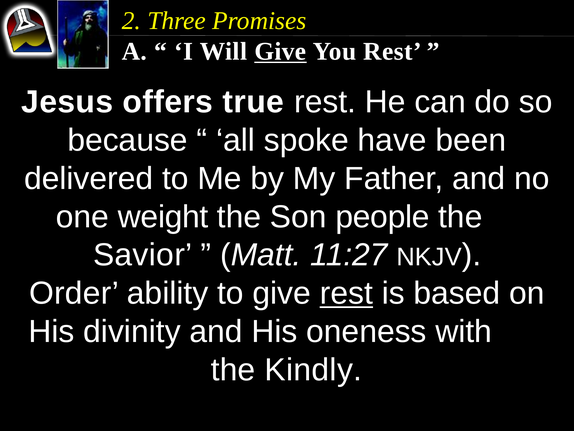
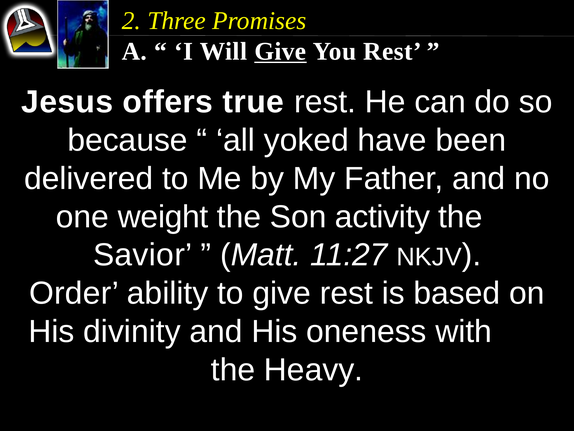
spoke: spoke -> yoked (306, 140)
people: people -> activity (383, 217)
rest underline: present -> none (346, 293)
Kindly: Kindly -> Heavy (314, 370)
